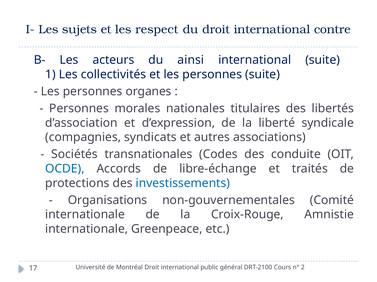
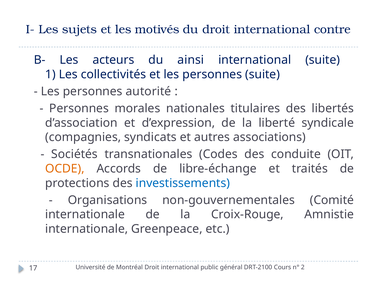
respect: respect -> motivés (157, 29)
organes: organes -> autorité (148, 92)
OCDE colour: blue -> orange (65, 169)
